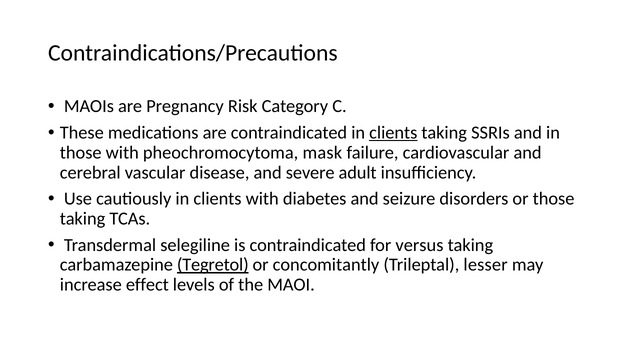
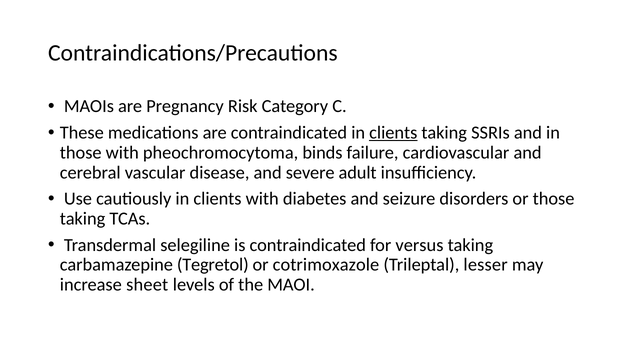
mask: mask -> binds (322, 153)
Tegretol underline: present -> none (213, 265)
concomitantly: concomitantly -> cotrimoxazole (326, 265)
effect: effect -> sheet (147, 285)
